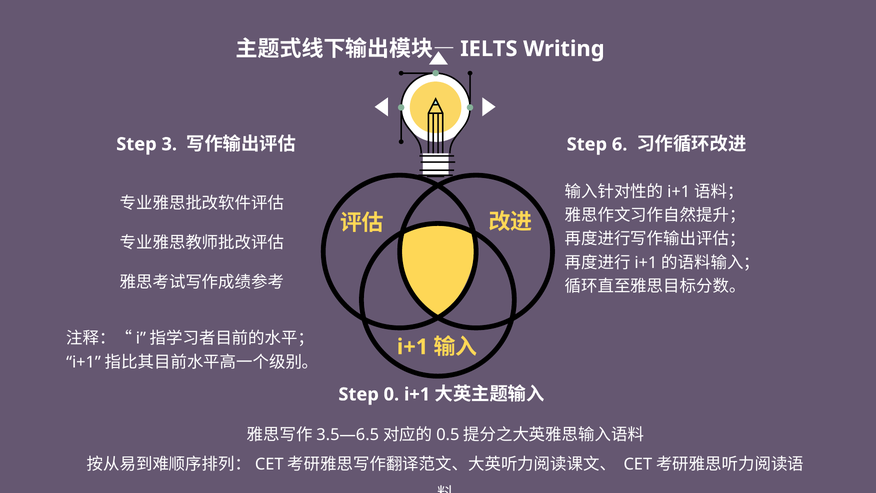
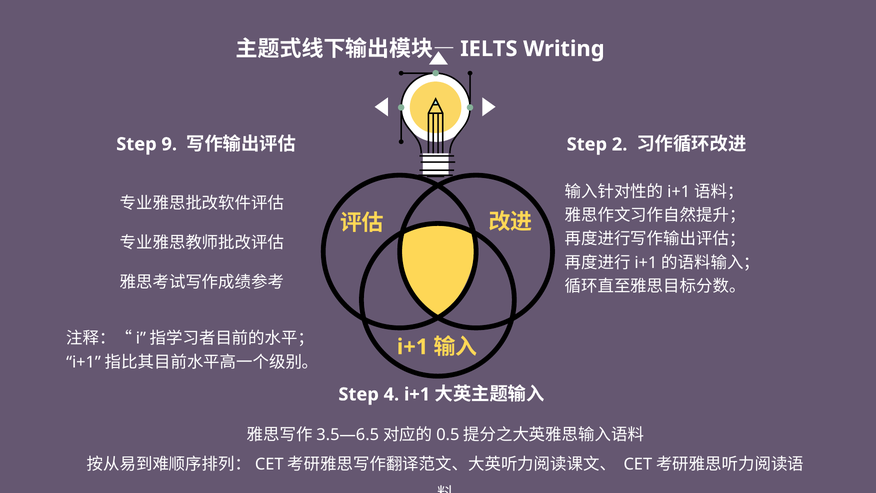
3: 3 -> 9 (169, 144)
6: 6 -> 2 (620, 144)
0: 0 -> 4 (391, 394)
